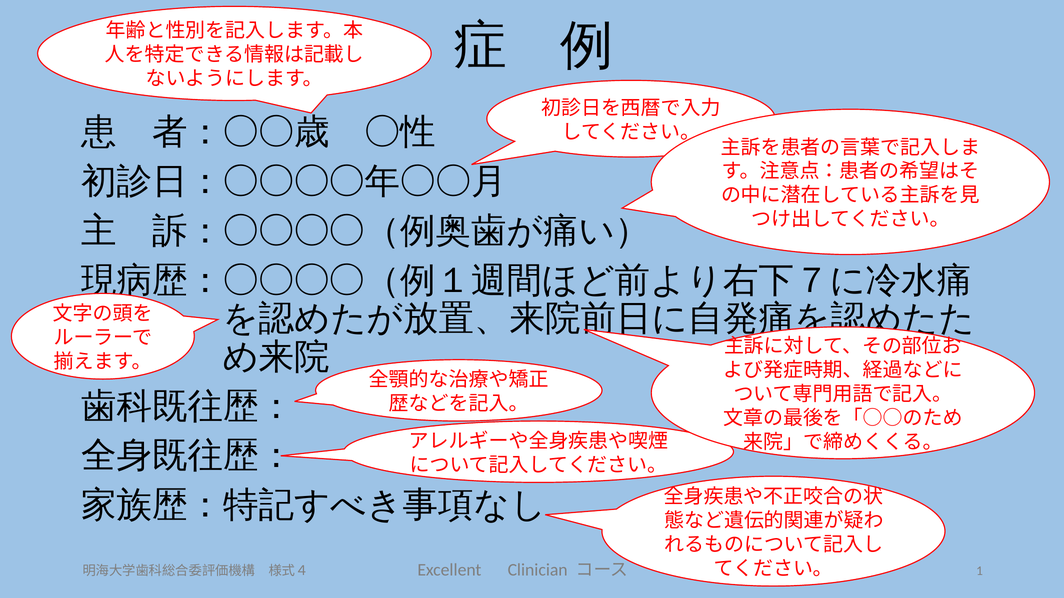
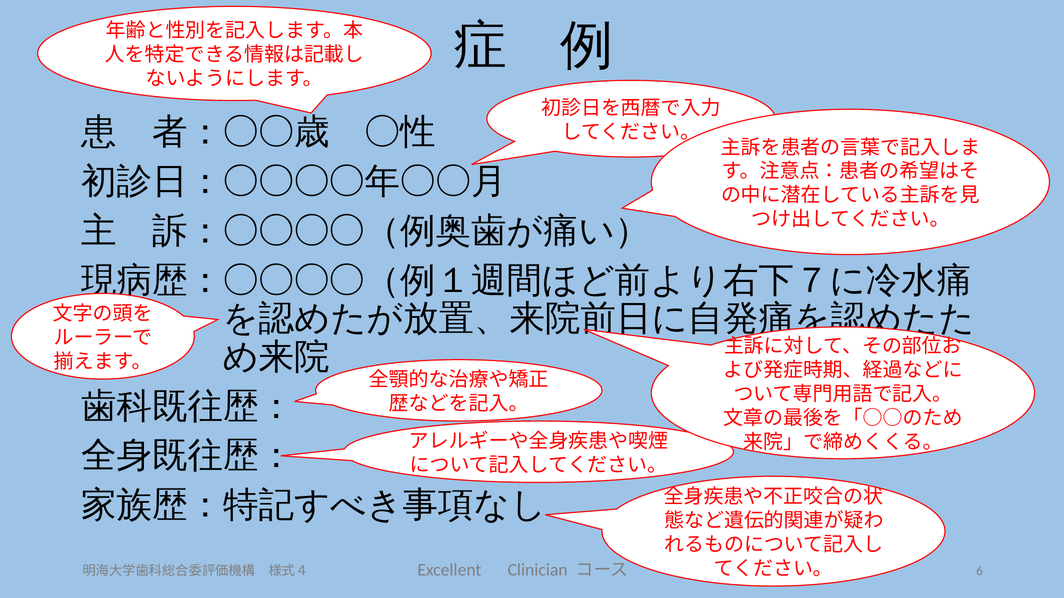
1: 1 -> 6 (980, 571)
